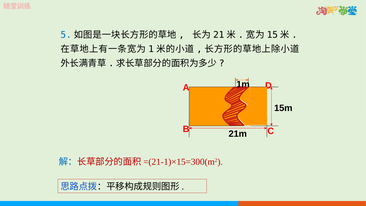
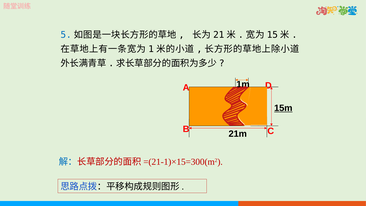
15m underline: none -> present (283, 108)
